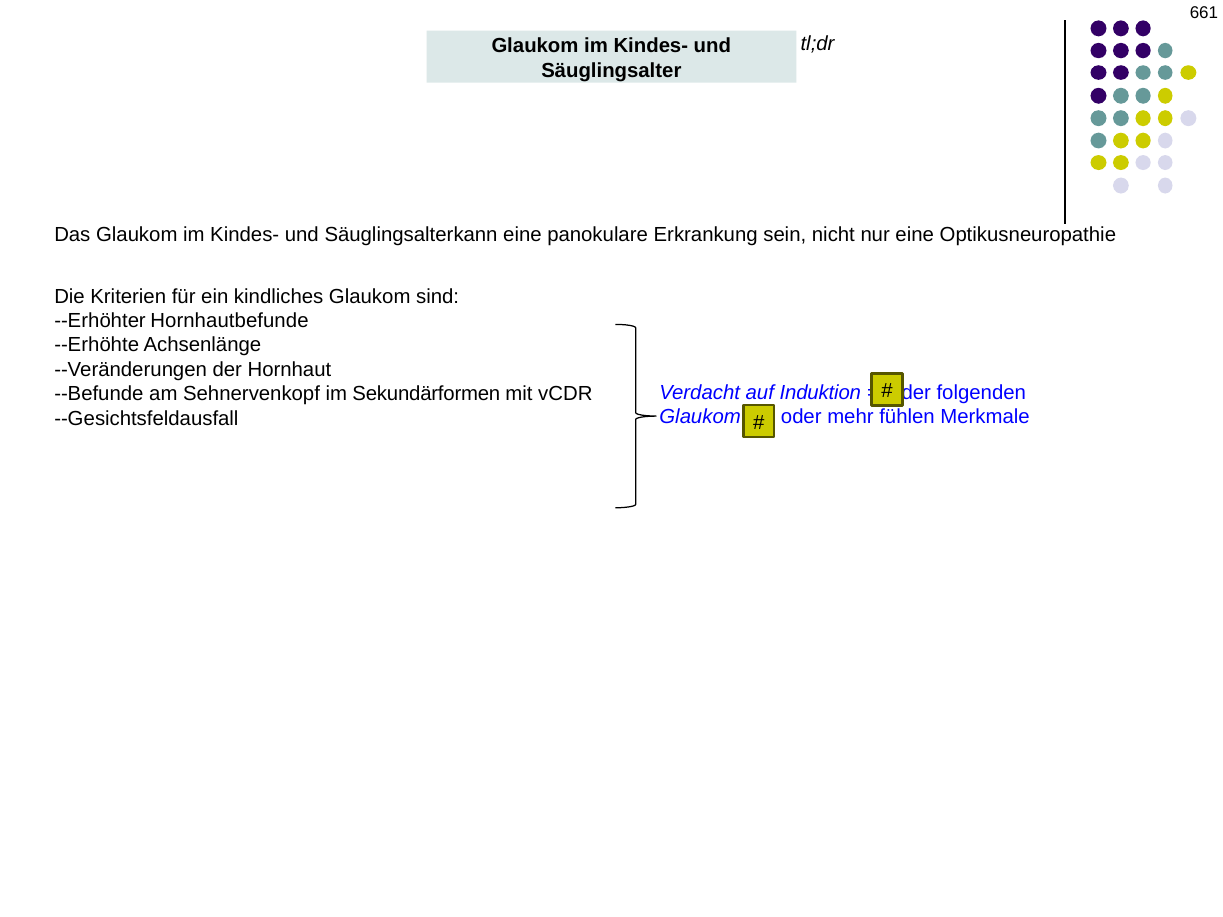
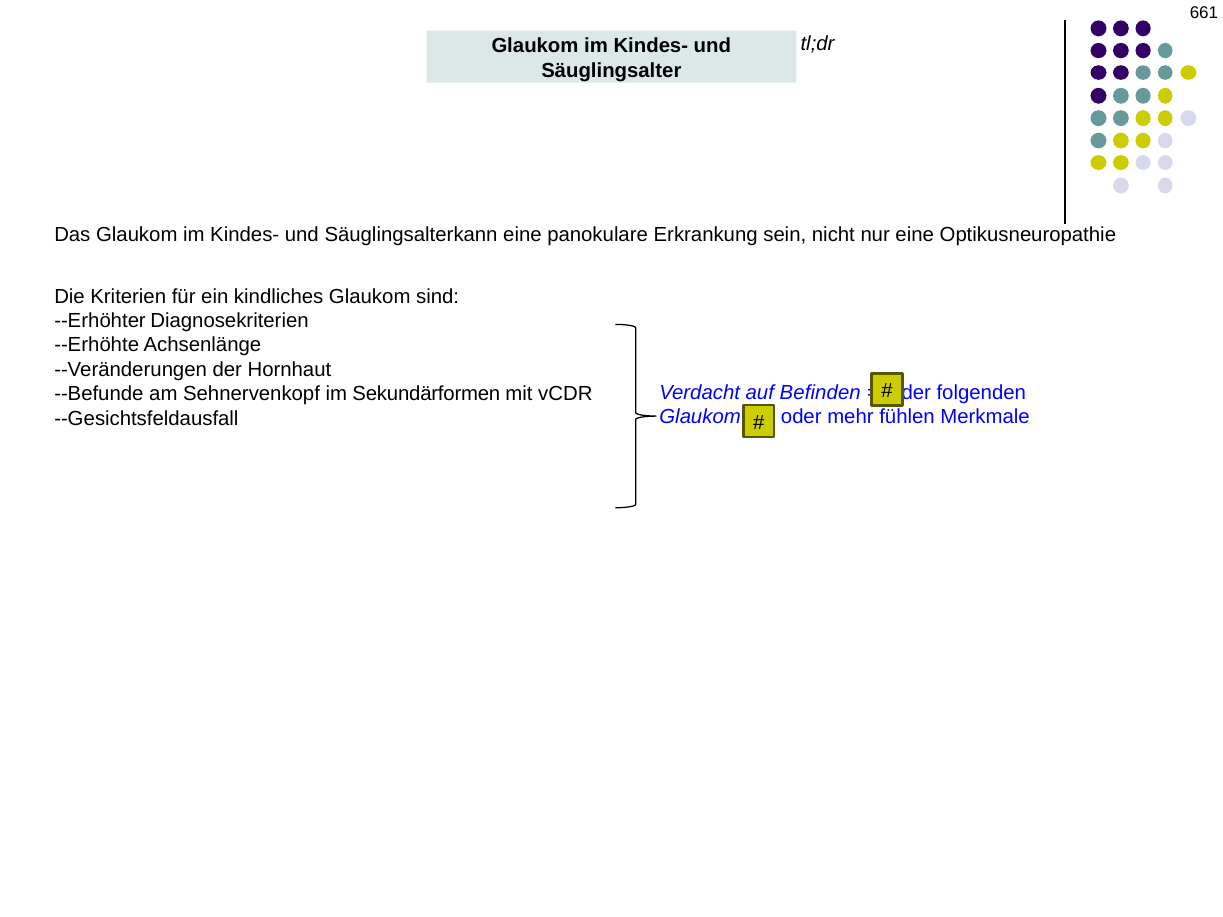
Hornhautbefunde: Hornhautbefunde -> Diagnosekriterien (230, 321)
Induktion: Induktion -> Befinden (820, 392)
